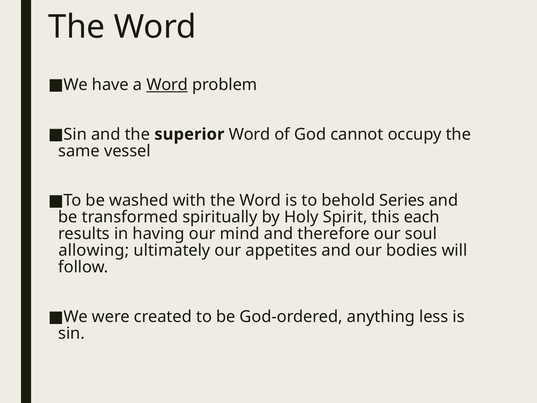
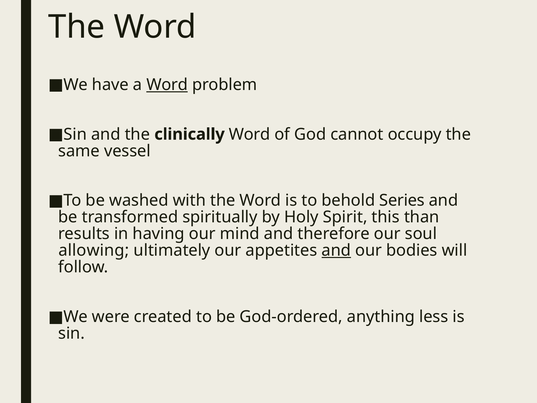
superior: superior -> clinically (190, 134)
each: each -> than (422, 217)
and underline: none -> present (336, 250)
